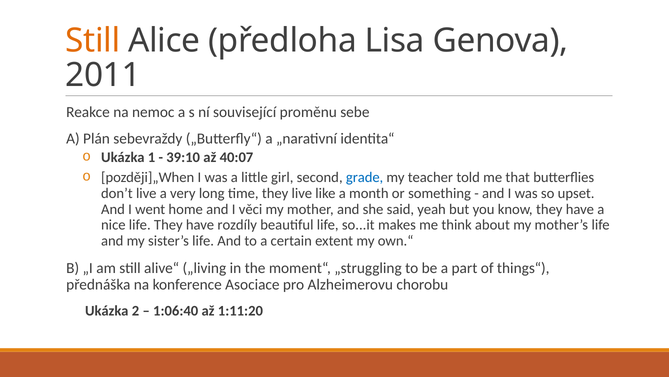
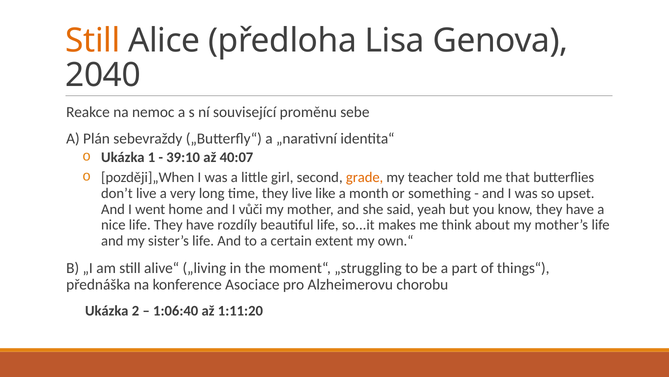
2011: 2011 -> 2040 (103, 75)
grade colour: blue -> orange (365, 177)
věci: věci -> vůči (251, 209)
